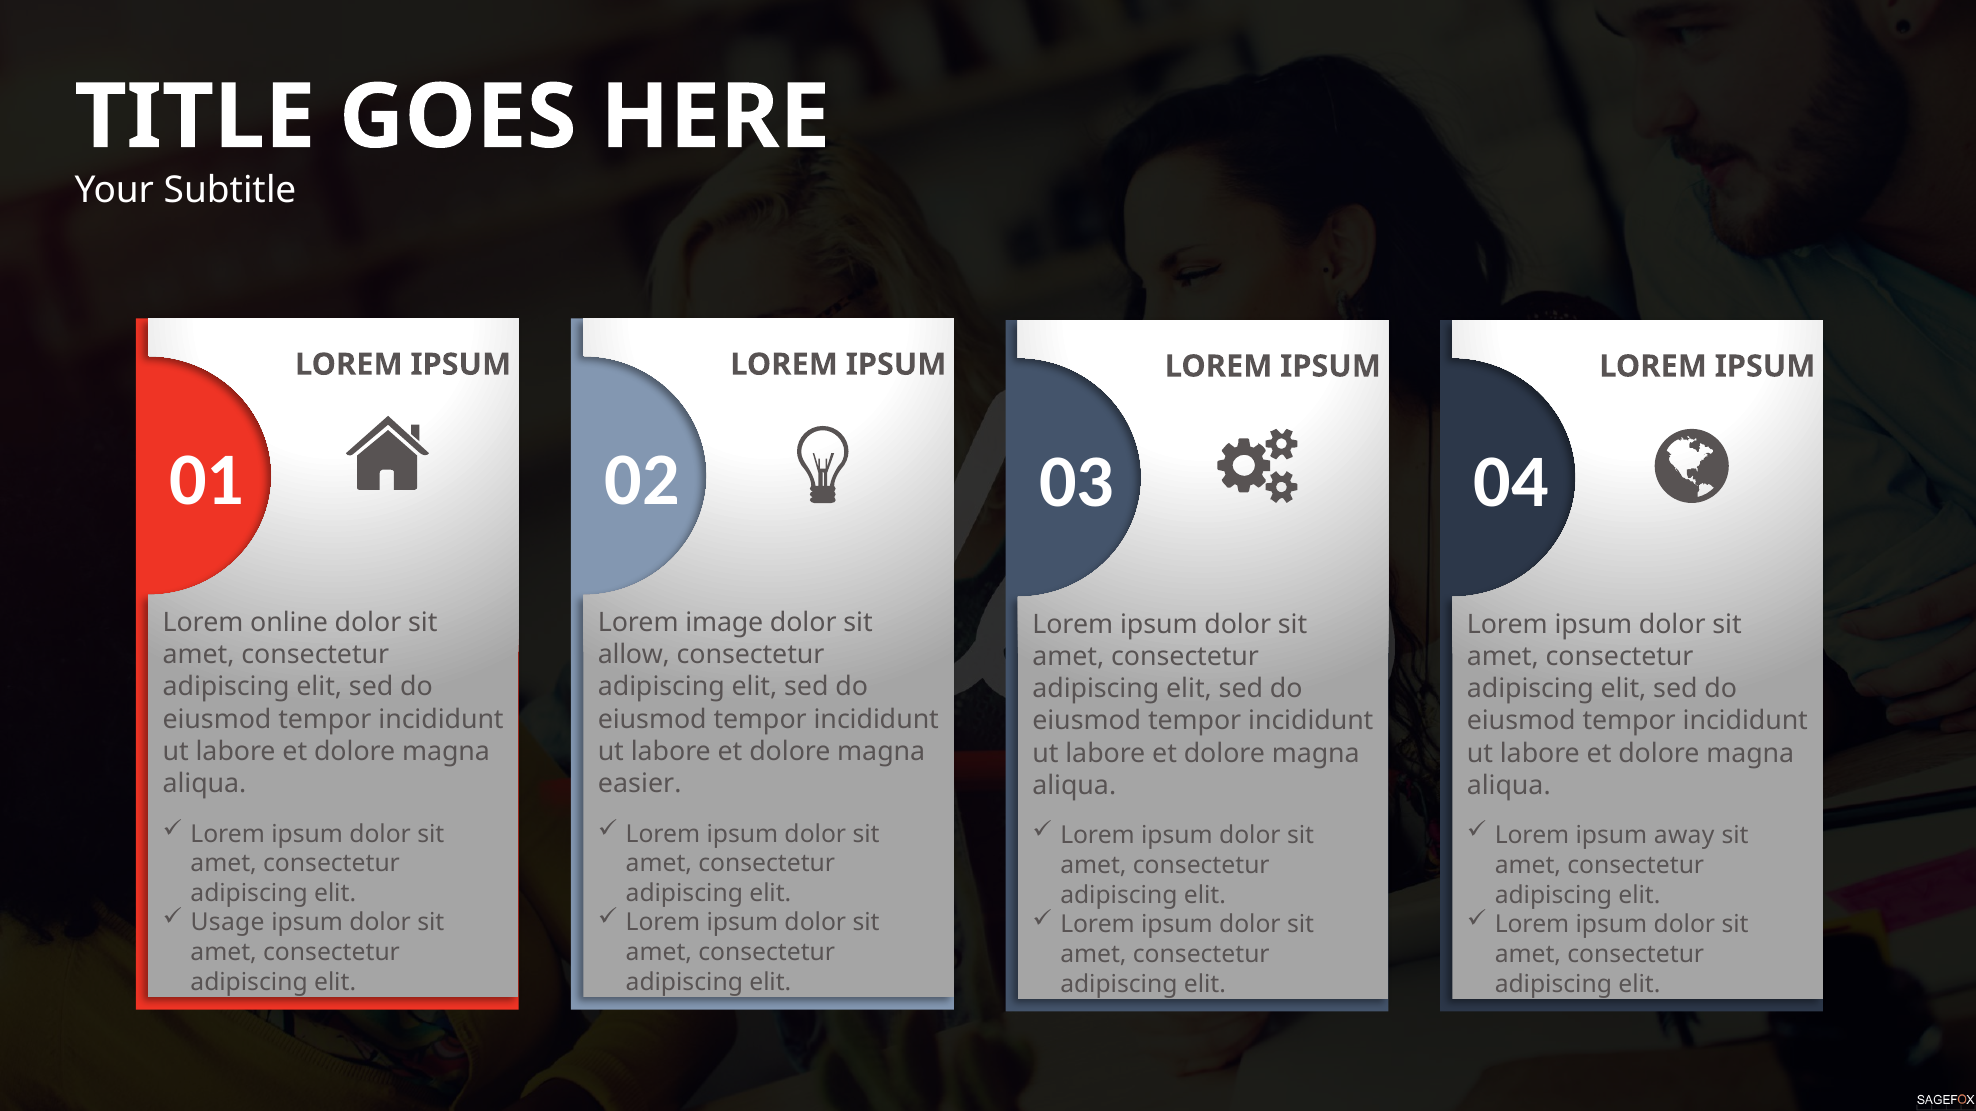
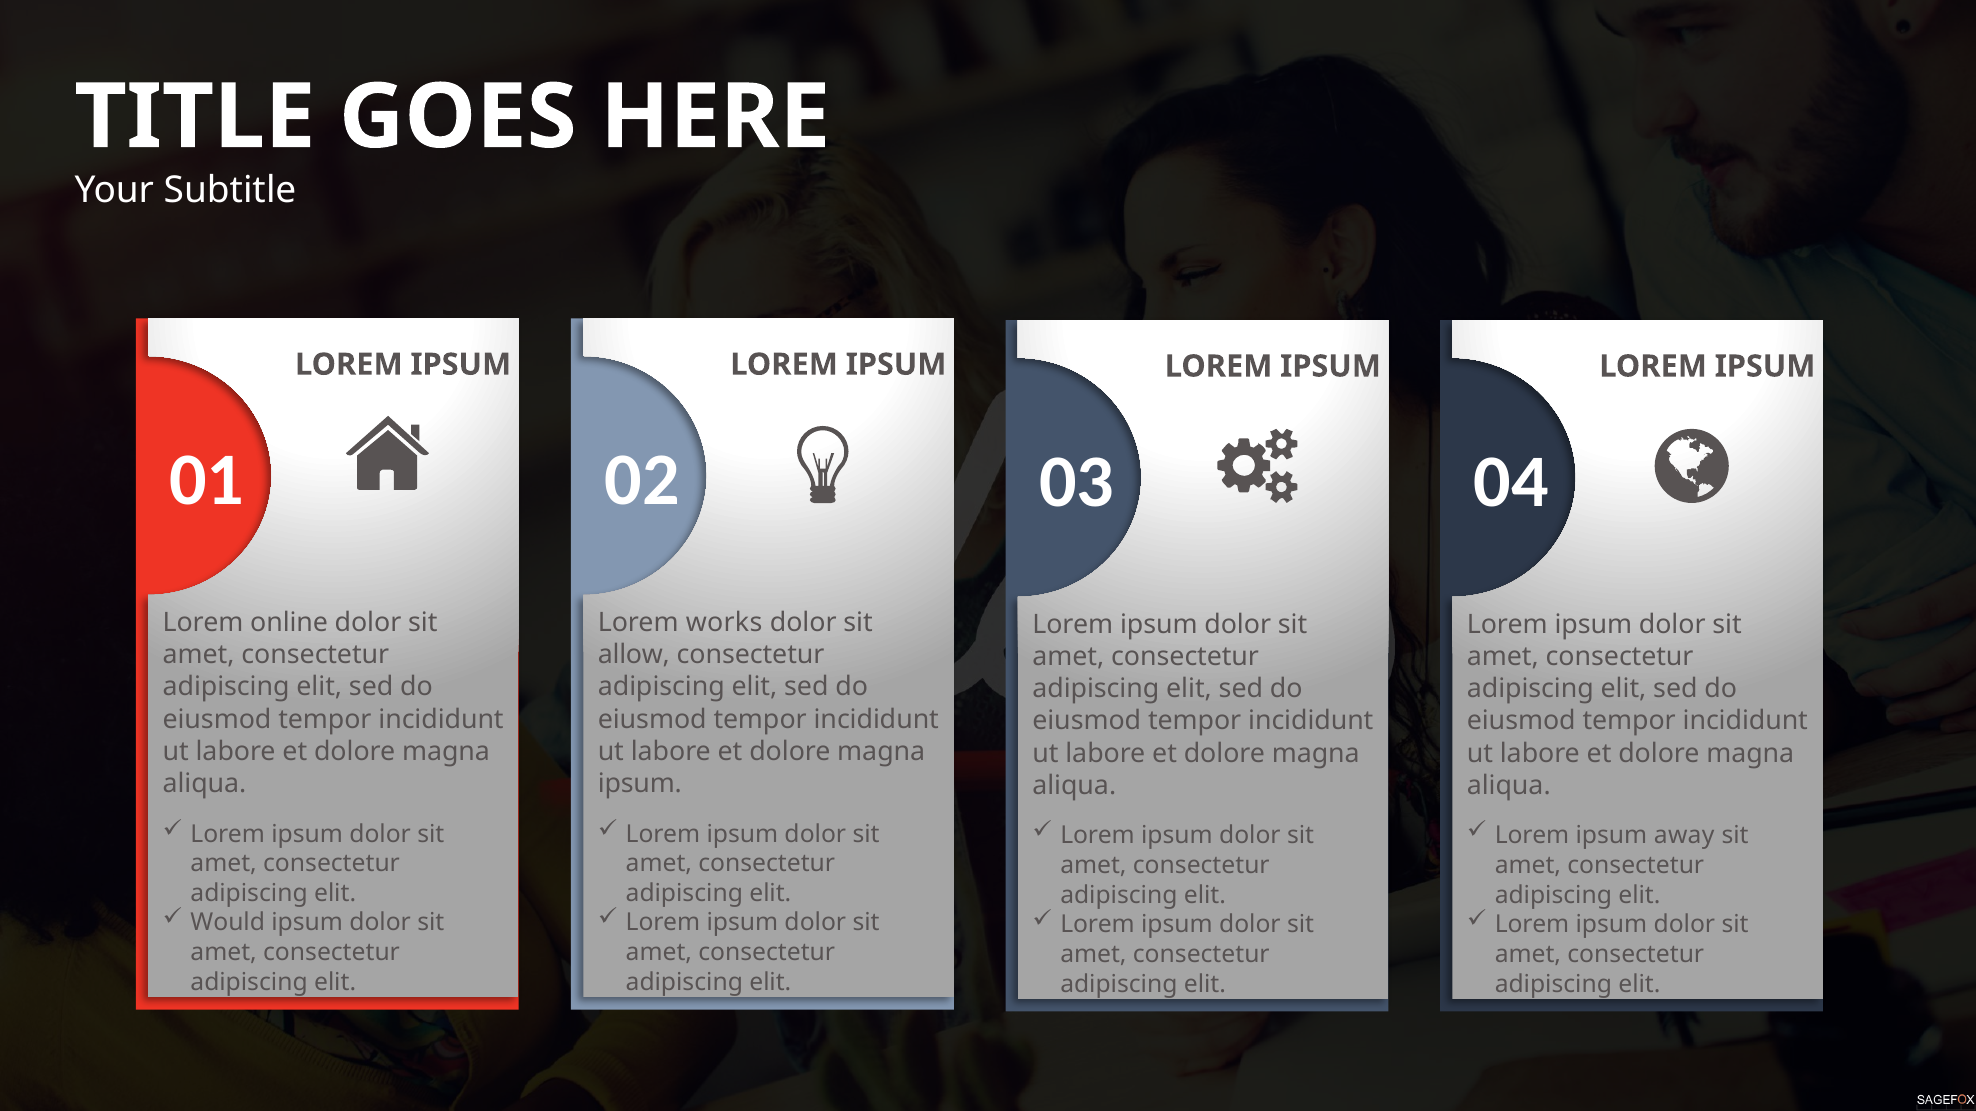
image: image -> works (724, 623)
easier: easier -> ipsum (640, 784)
Usage: Usage -> Would (228, 923)
